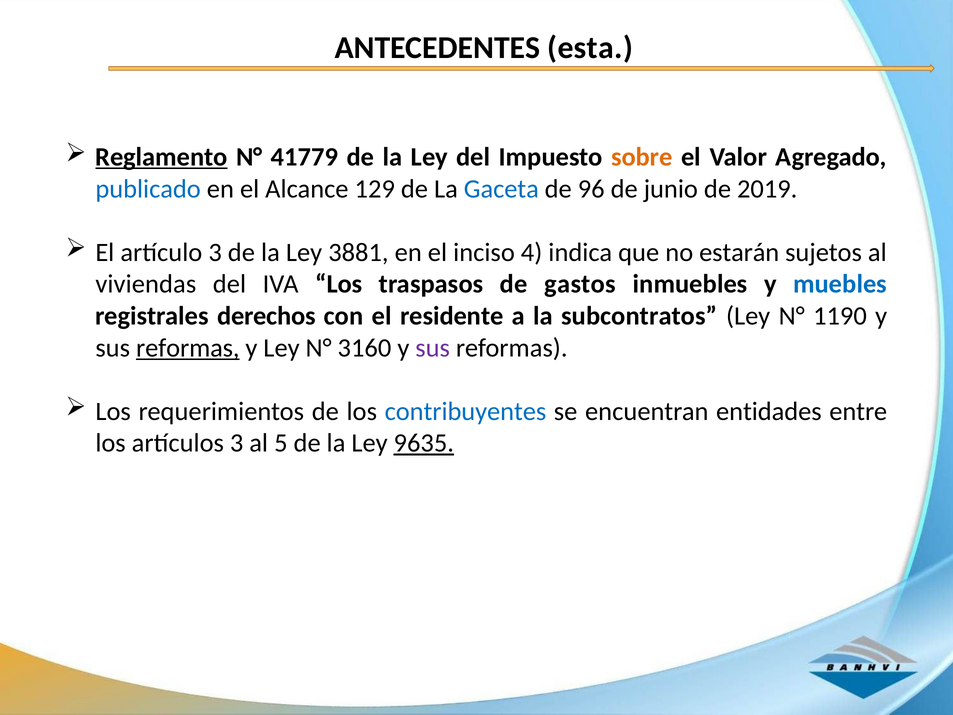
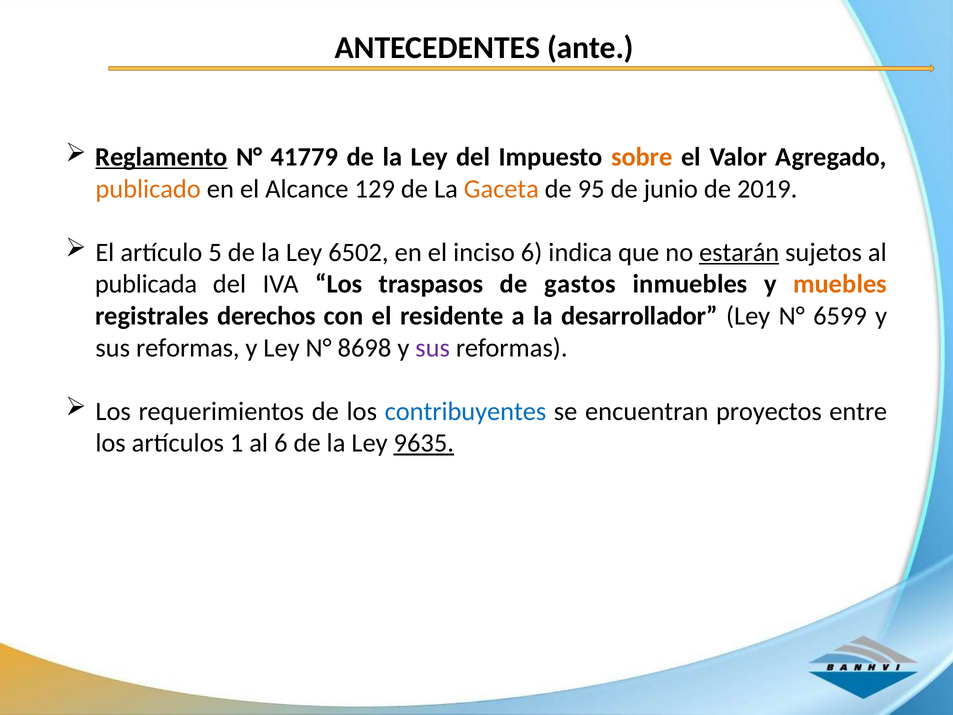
esta: esta -> ante (590, 48)
publicado colour: blue -> orange (148, 189)
Gaceta colour: blue -> orange (501, 189)
96: 96 -> 95 (591, 189)
artículo 3: 3 -> 5 (215, 252)
3881: 3881 -> 6502 (358, 252)
inciso 4: 4 -> 6 (532, 252)
estarán underline: none -> present (739, 252)
viviendas: viviendas -> publicada (146, 284)
muebles colour: blue -> orange (840, 284)
subcontratos: subcontratos -> desarrollador (639, 316)
1190: 1190 -> 6599 (840, 316)
reformas underline: present -> none (188, 348)
3160: 3160 -> 8698 (364, 348)
entidades: entidades -> proyectos (769, 411)
artículos 3: 3 -> 1 (237, 443)
al 5: 5 -> 6 (281, 443)
